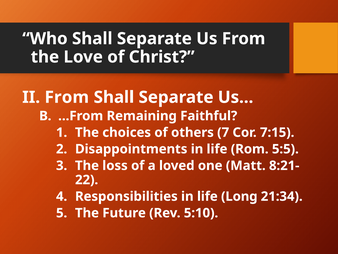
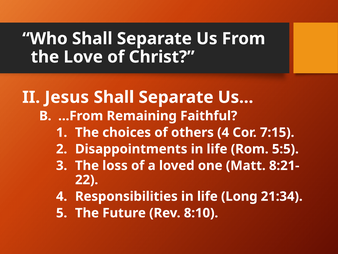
II From: From -> Jesus (67, 97)
others 7: 7 -> 4 (223, 132)
5:10: 5:10 -> 8:10 (201, 213)
